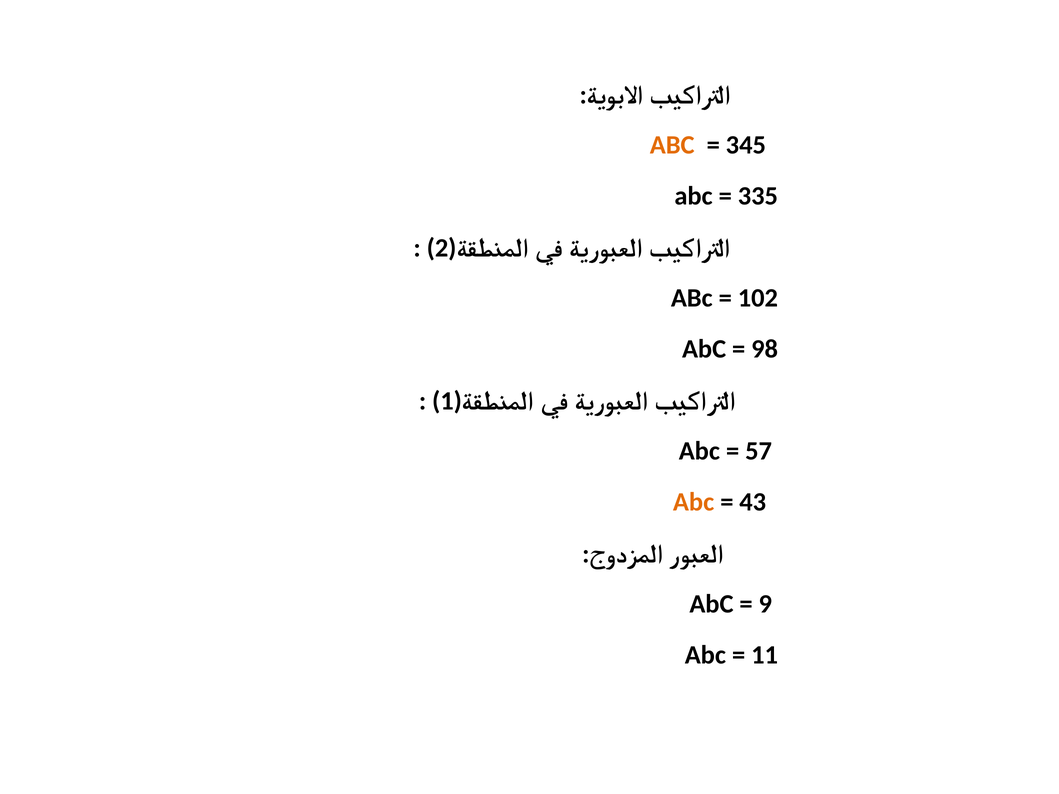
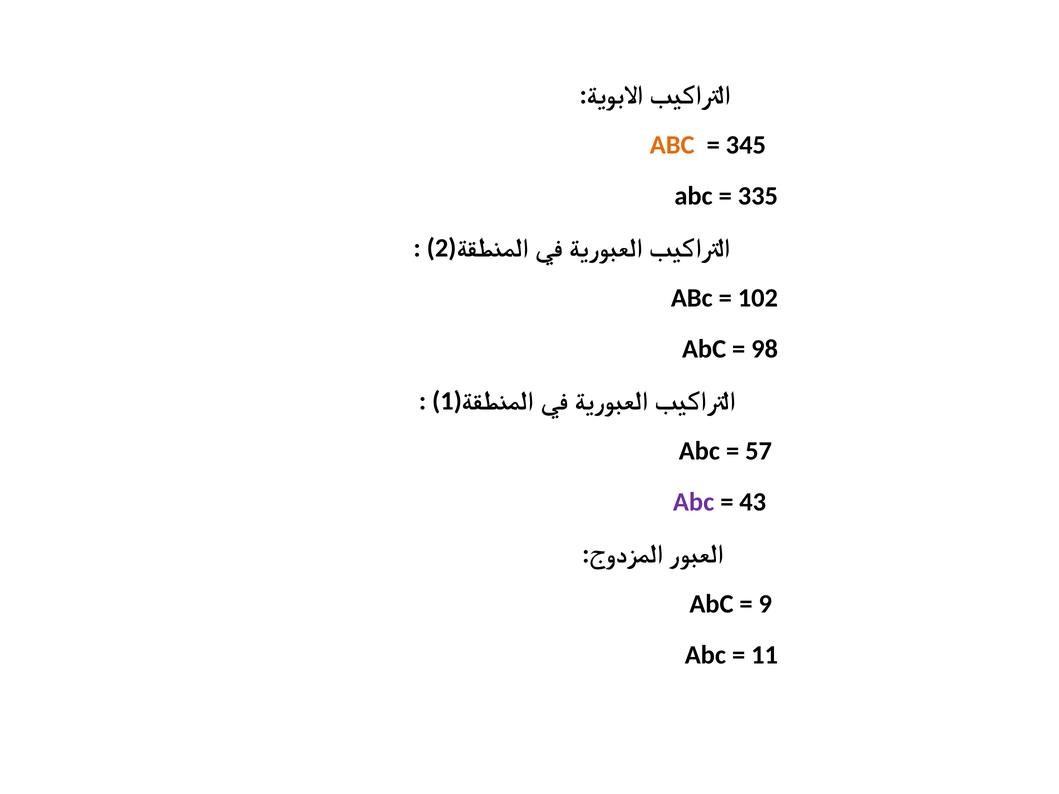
Abc colour: orange -> purple (694, 502)
